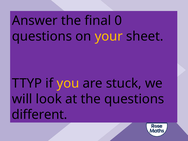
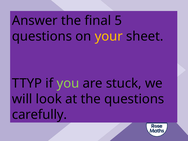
0: 0 -> 5 (118, 21)
you colour: yellow -> light green (68, 83)
different: different -> carefully (39, 115)
